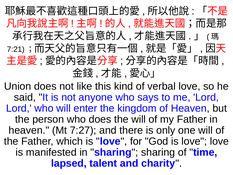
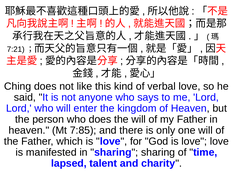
Union: Union -> Ching (18, 86)
7:27: 7:27 -> 7:85 (83, 130)
